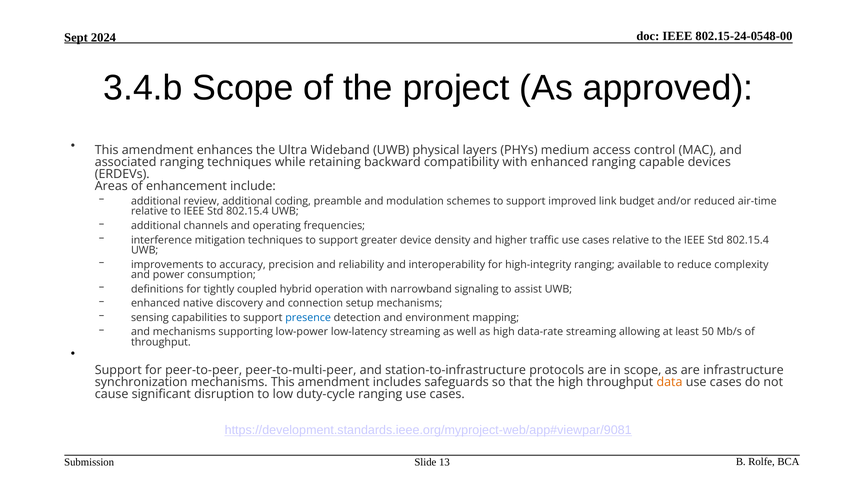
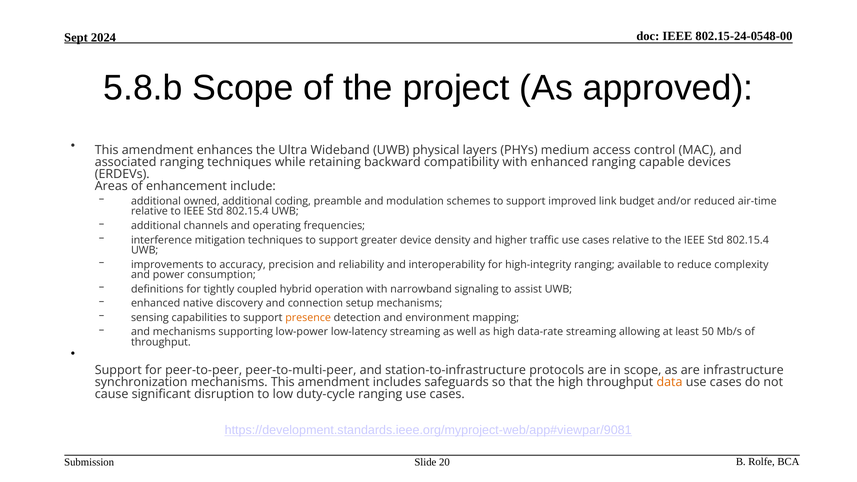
3.4.b: 3.4.b -> 5.8.b (143, 88)
review: review -> owned (202, 201)
presence colour: blue -> orange (308, 318)
13: 13 -> 20 (444, 462)
